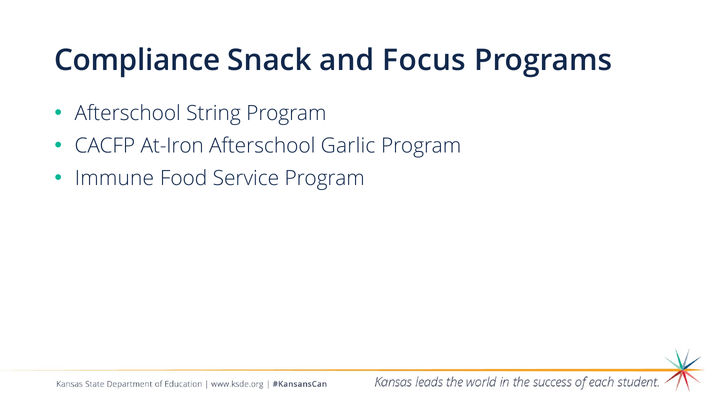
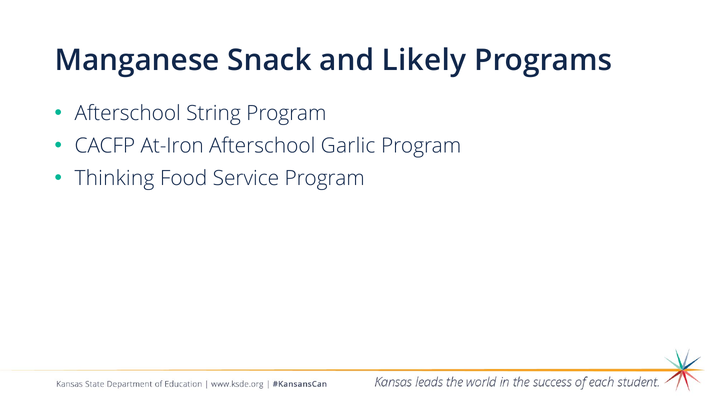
Compliance: Compliance -> Manganese (137, 60)
Focus: Focus -> Likely (424, 60)
Immune: Immune -> Thinking (114, 178)
